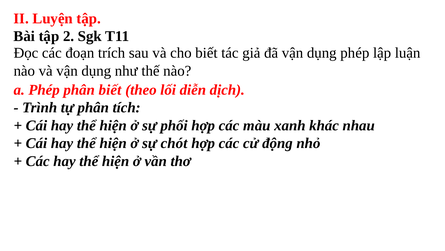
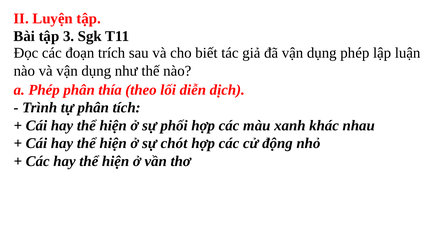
2: 2 -> 3 (69, 36)
phân biết: biết -> thía (110, 90)
